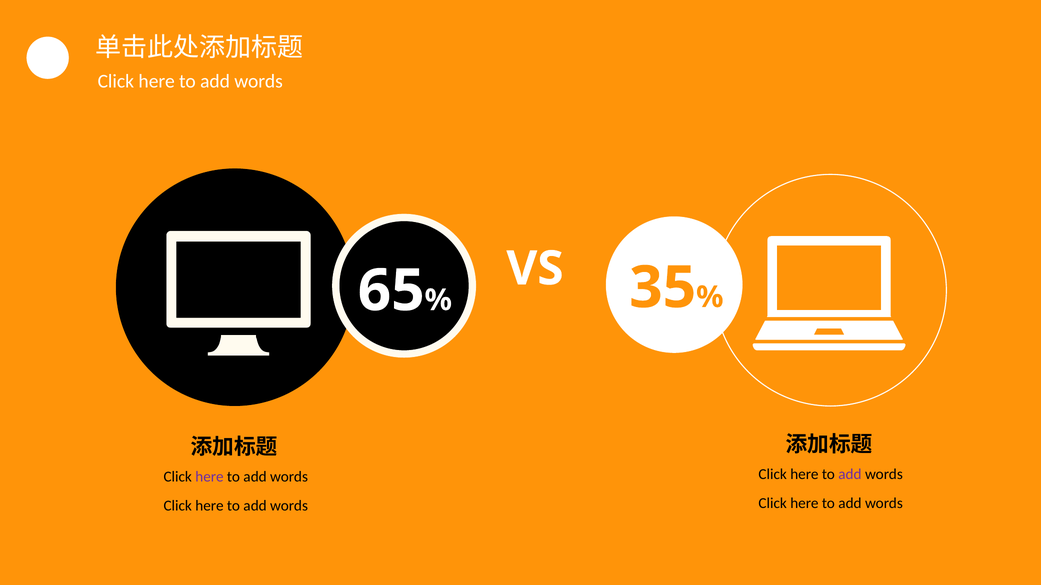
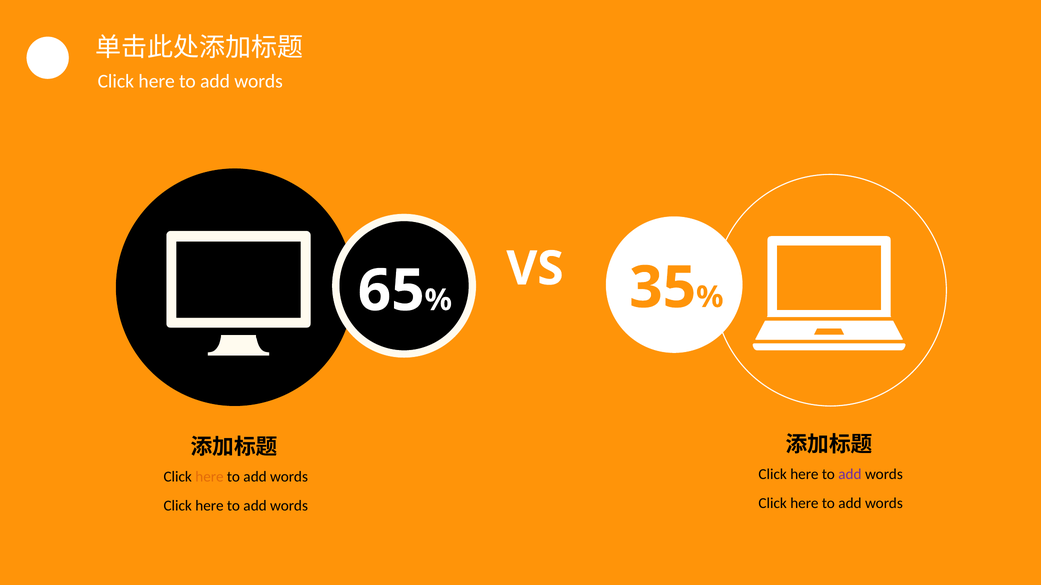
here colour: purple -> orange (209, 477)
